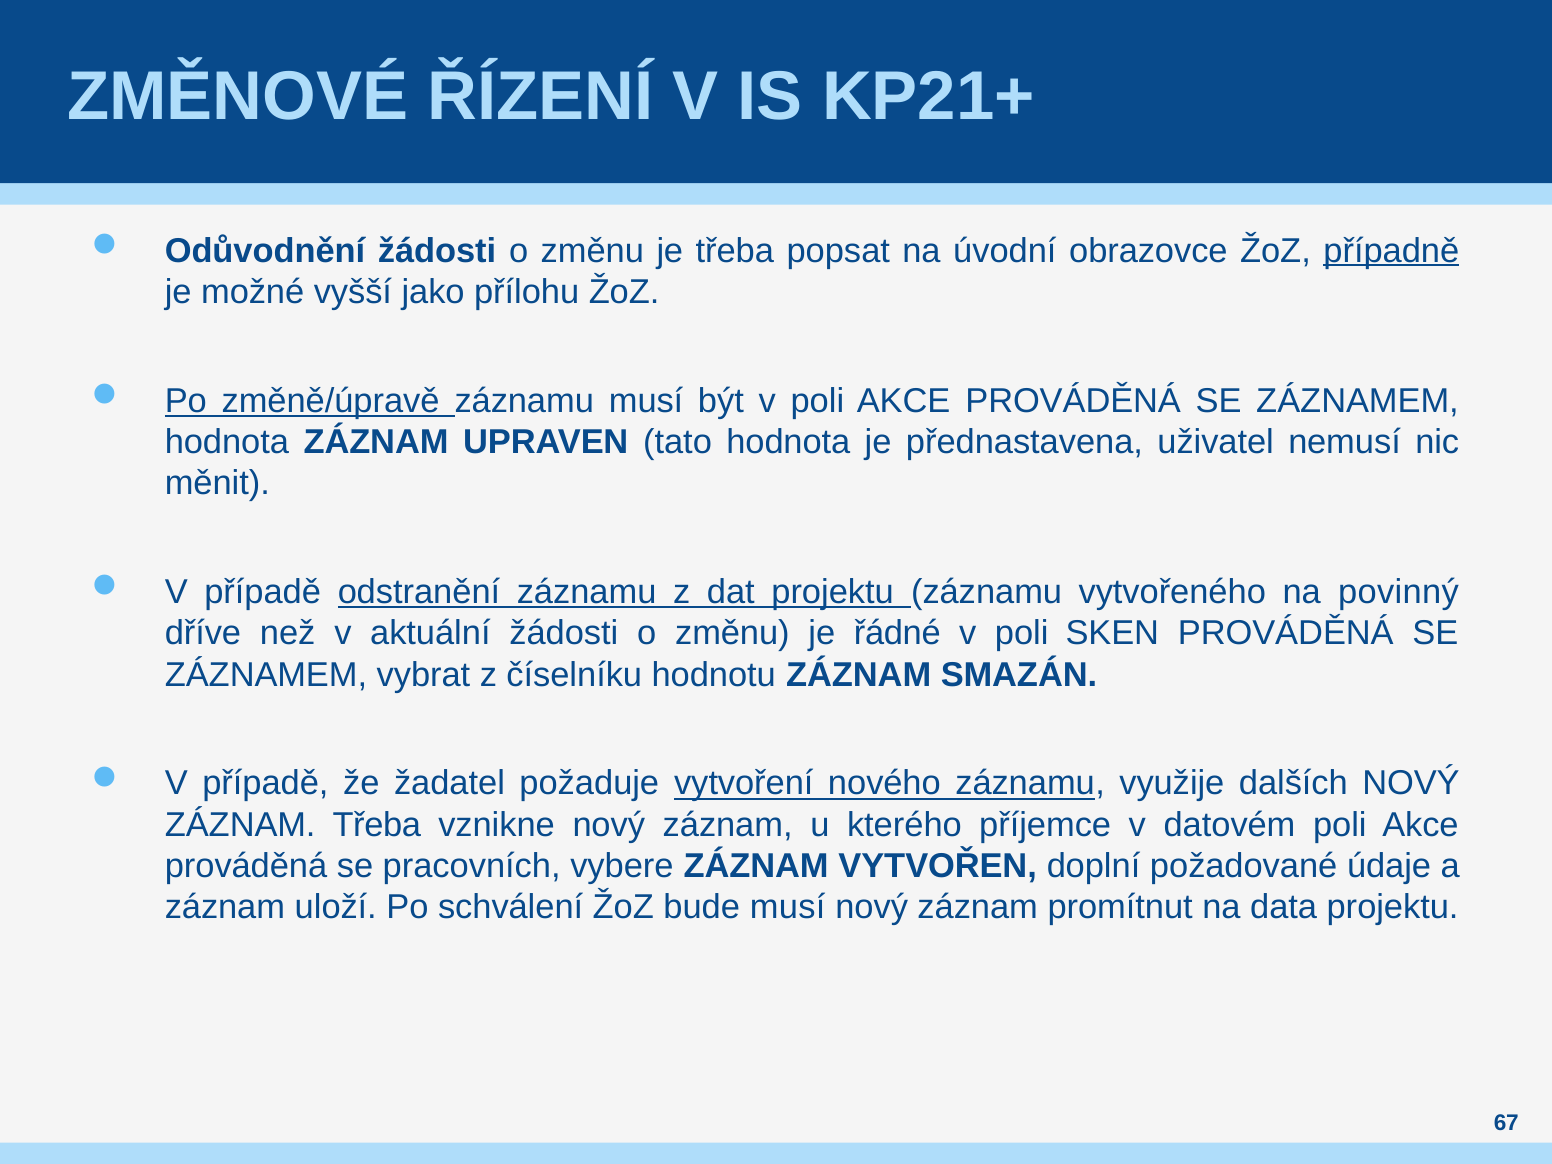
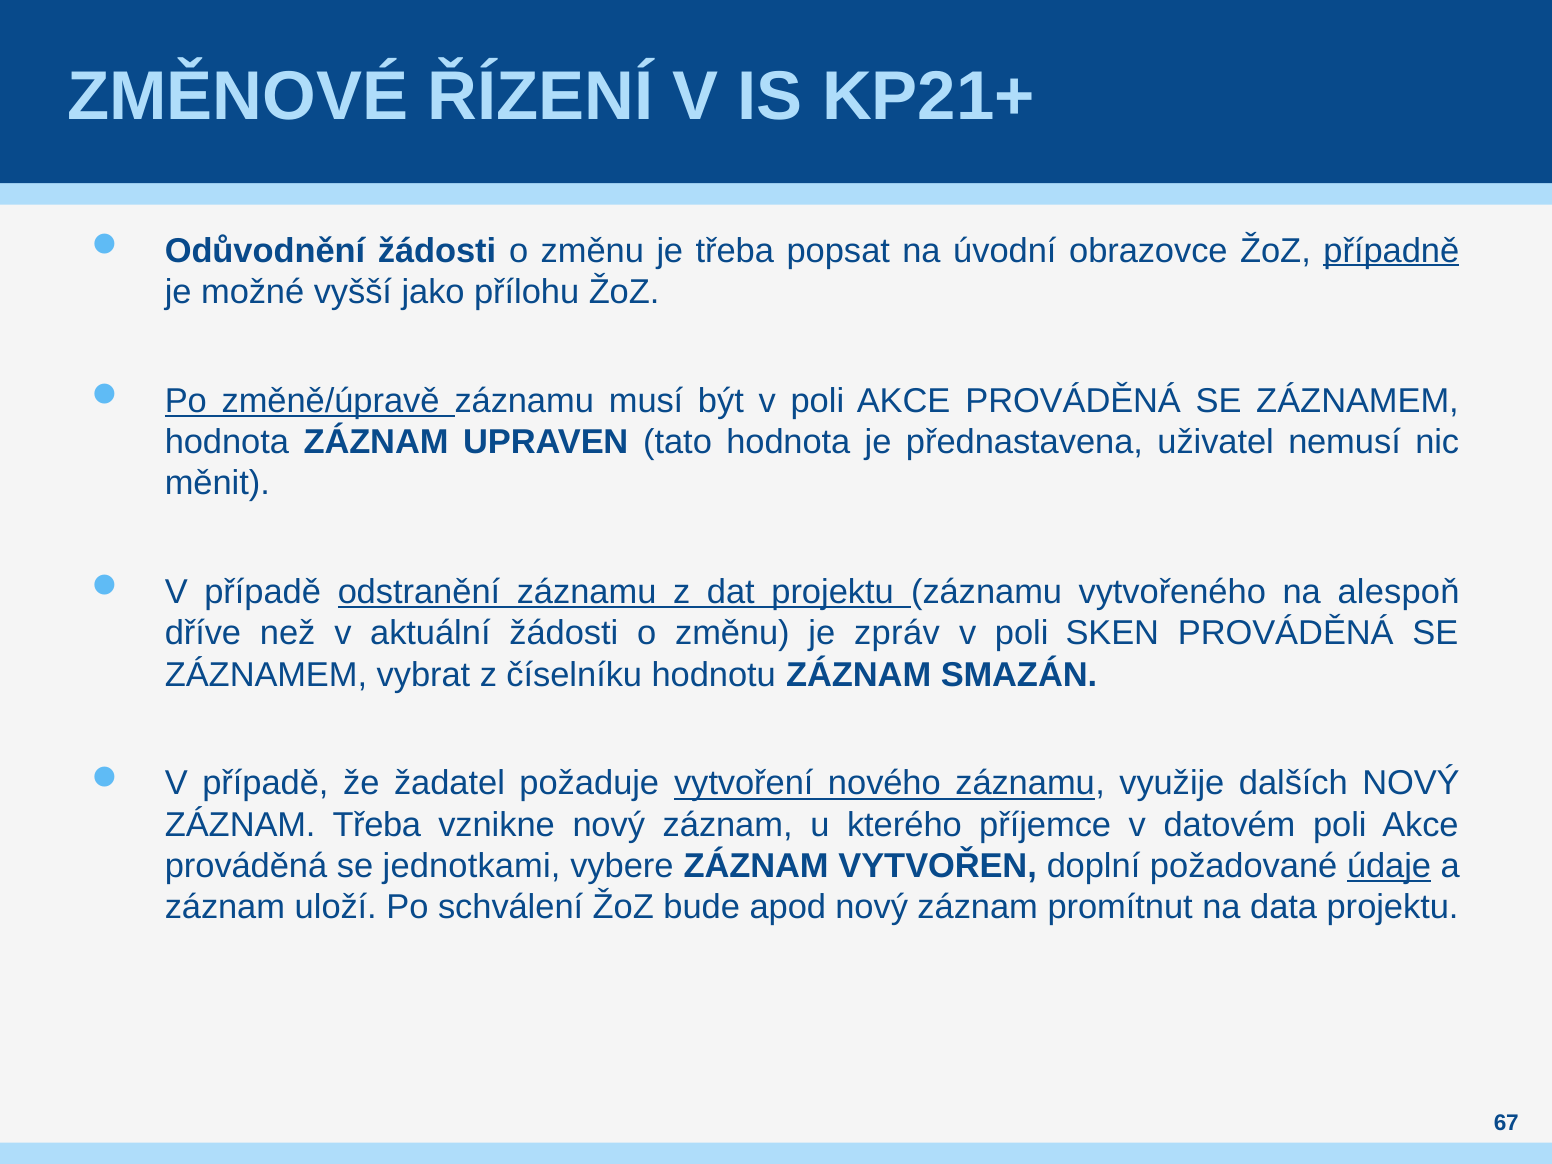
povinný: povinný -> alespoň (1399, 592)
řádné: řádné -> zpráv (897, 633)
pracovních: pracovních -> jednotkami (472, 866)
údaje underline: none -> present (1389, 866)
bude musí: musí -> apod (788, 907)
